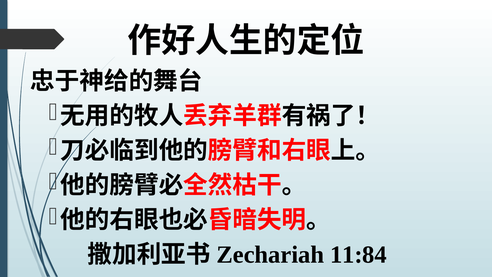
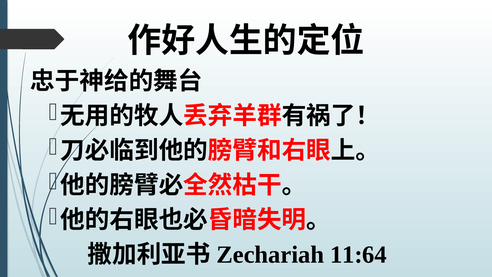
11:84: 11:84 -> 11:64 (358, 255)
